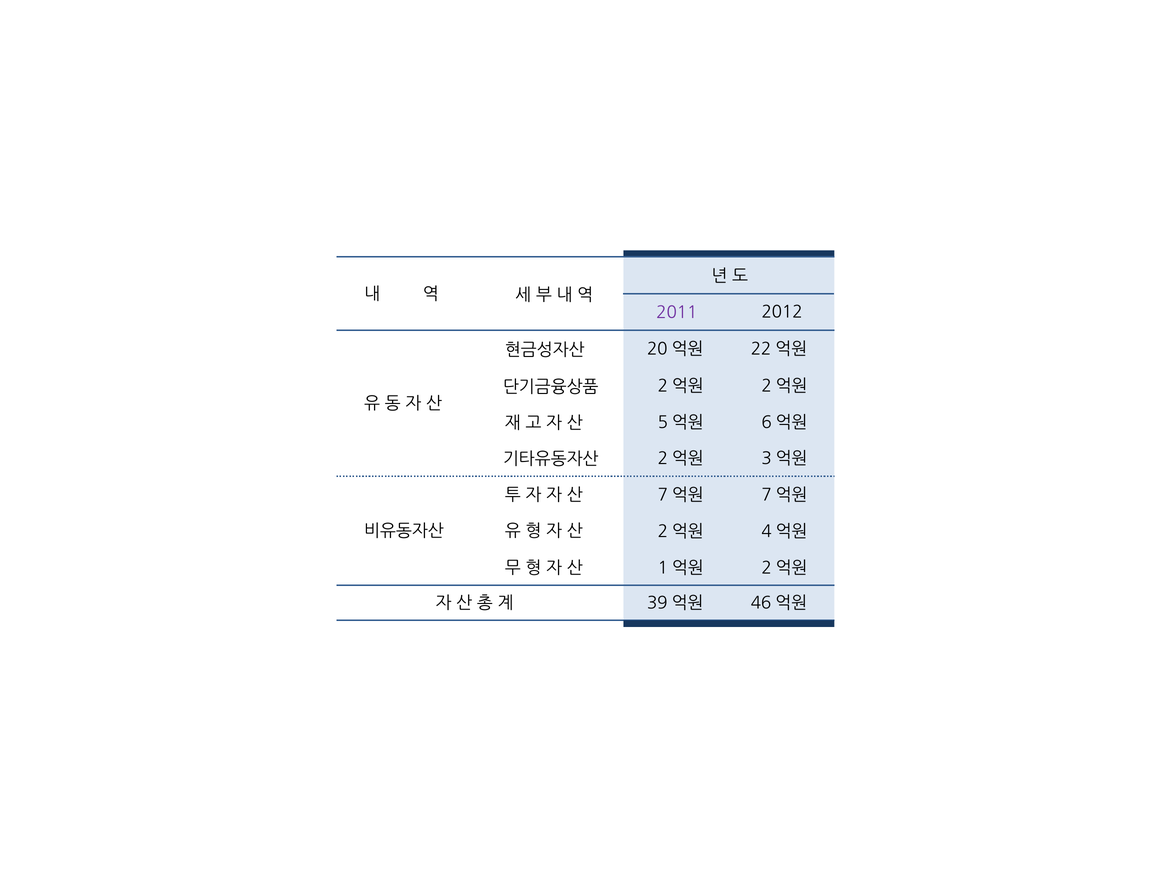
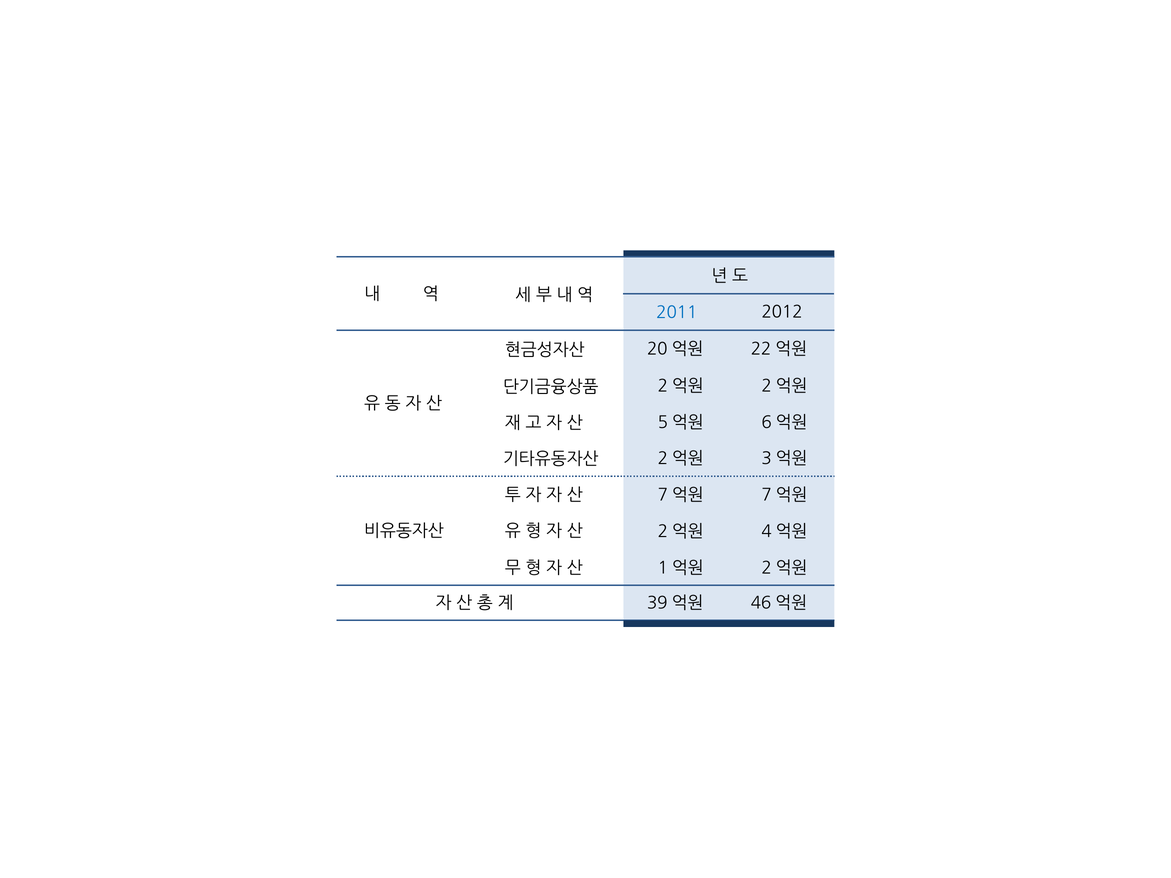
2011 colour: purple -> blue (677, 313)
